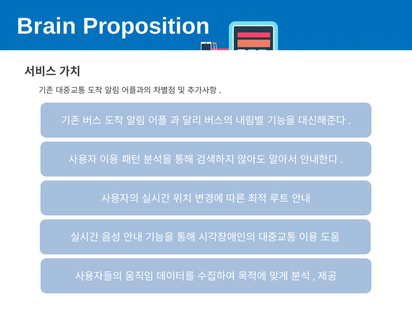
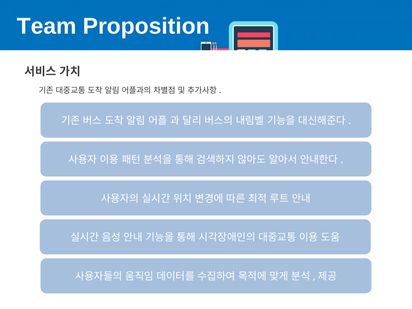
Brain: Brain -> Team (47, 26)
